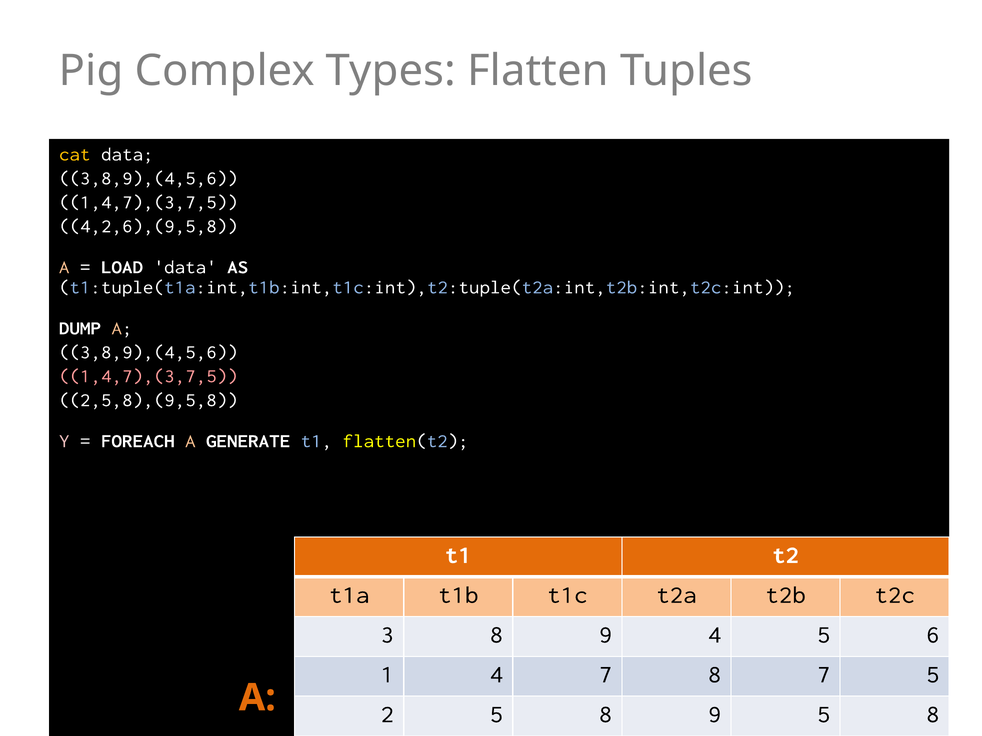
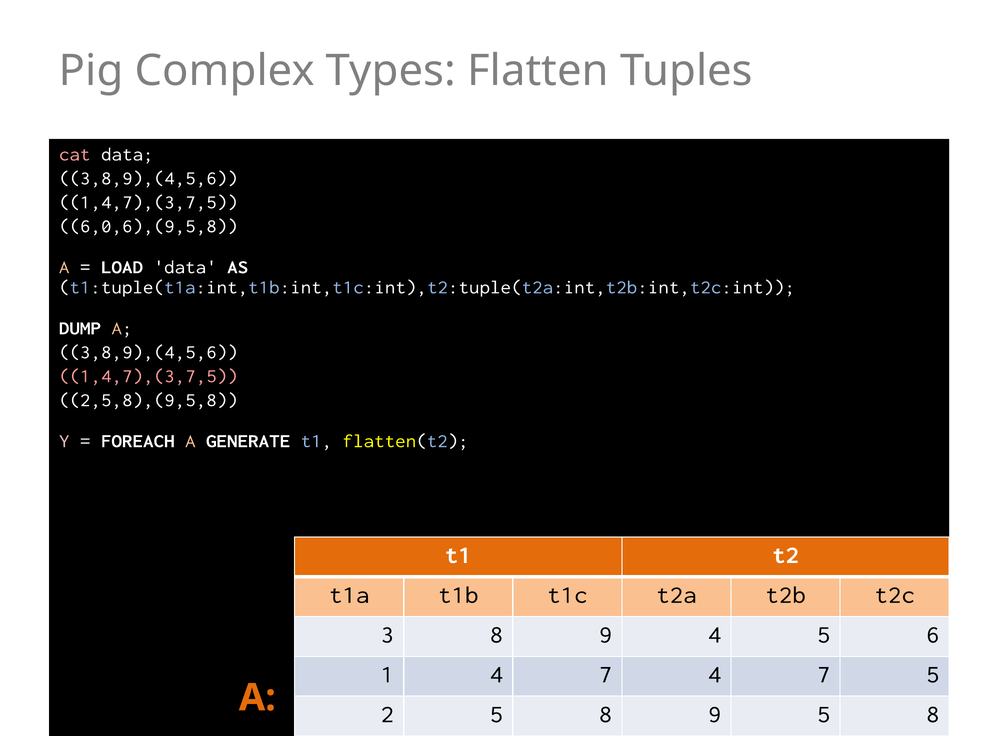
cat colour: yellow -> pink (75, 154)
4,2,6),(9,5,8: 4,2,6),(9,5,8 -> 6,0,6),(9,5,8 (148, 226)
7 8: 8 -> 4 (715, 675)
